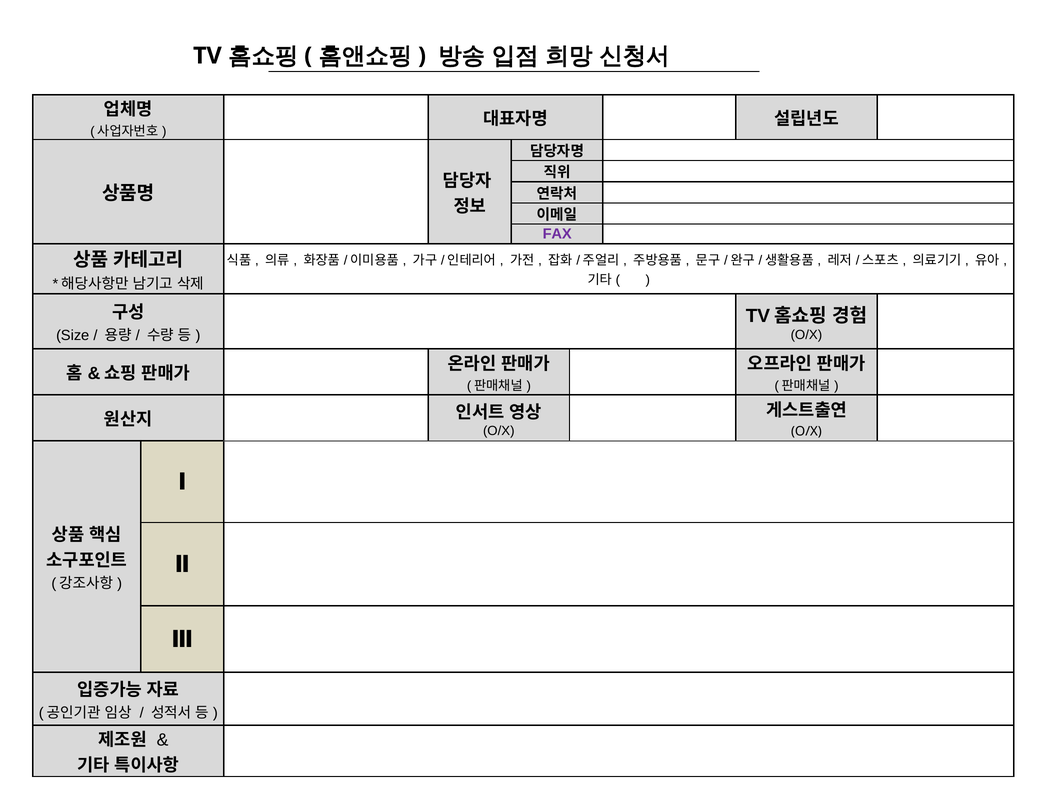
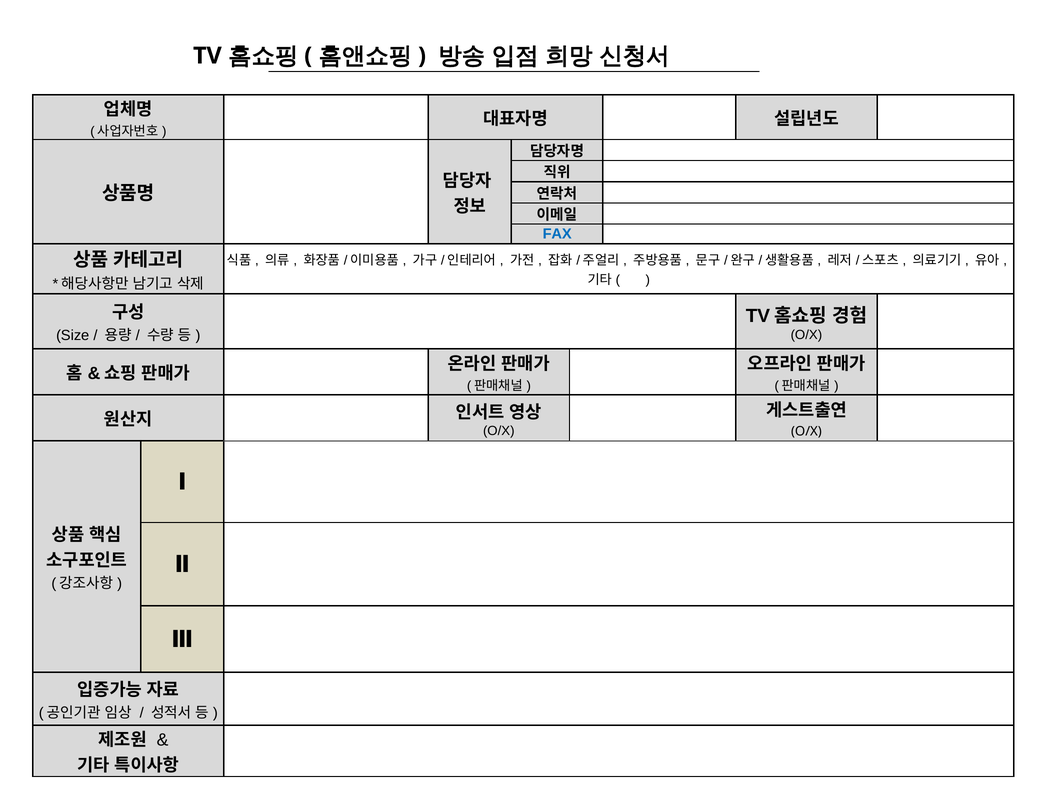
FAX colour: purple -> blue (557, 234)
